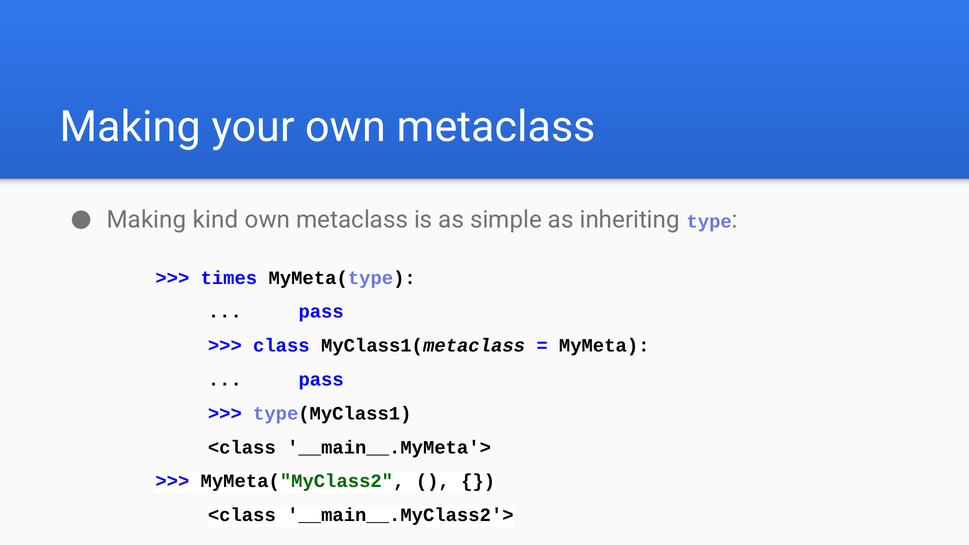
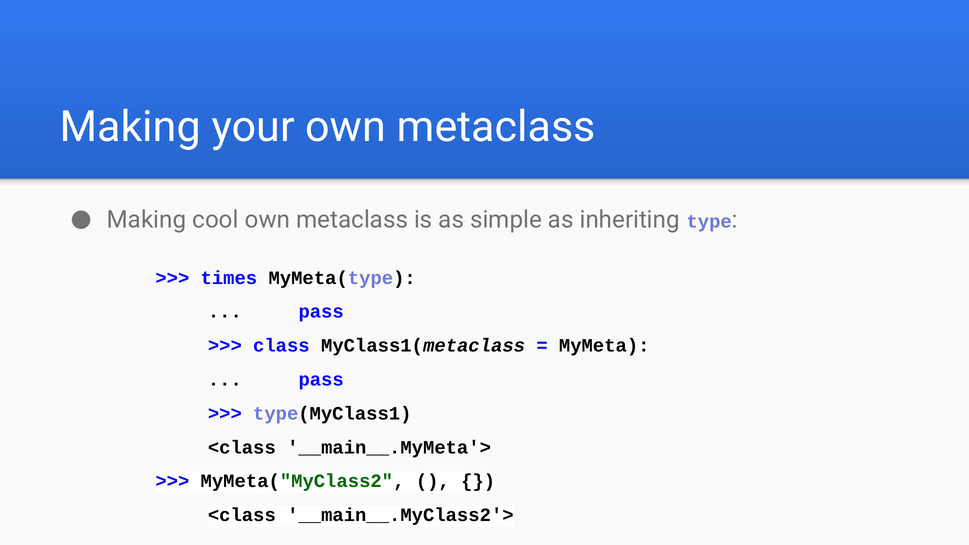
kind: kind -> cool (216, 220)
